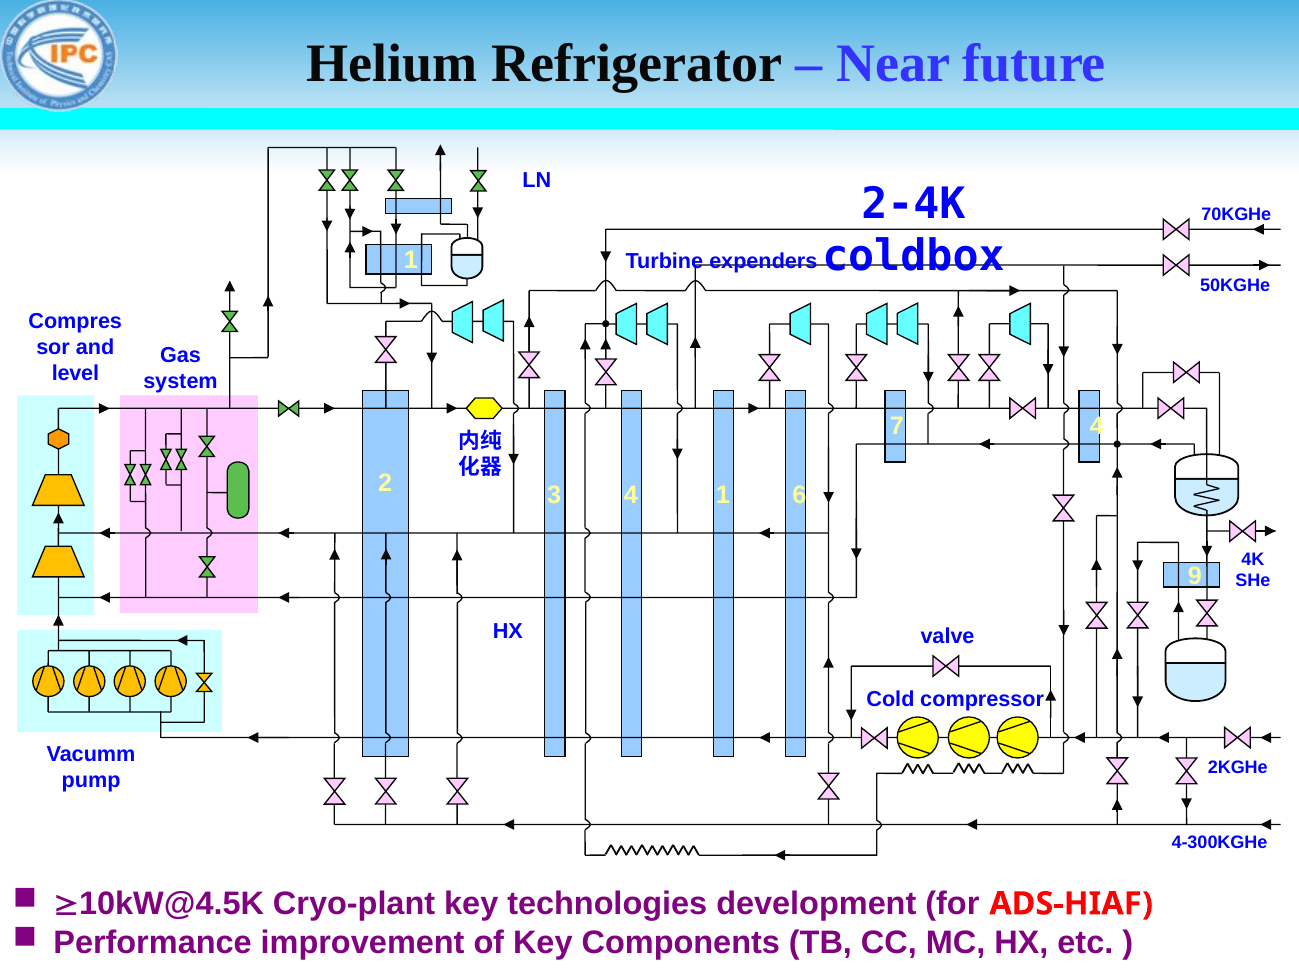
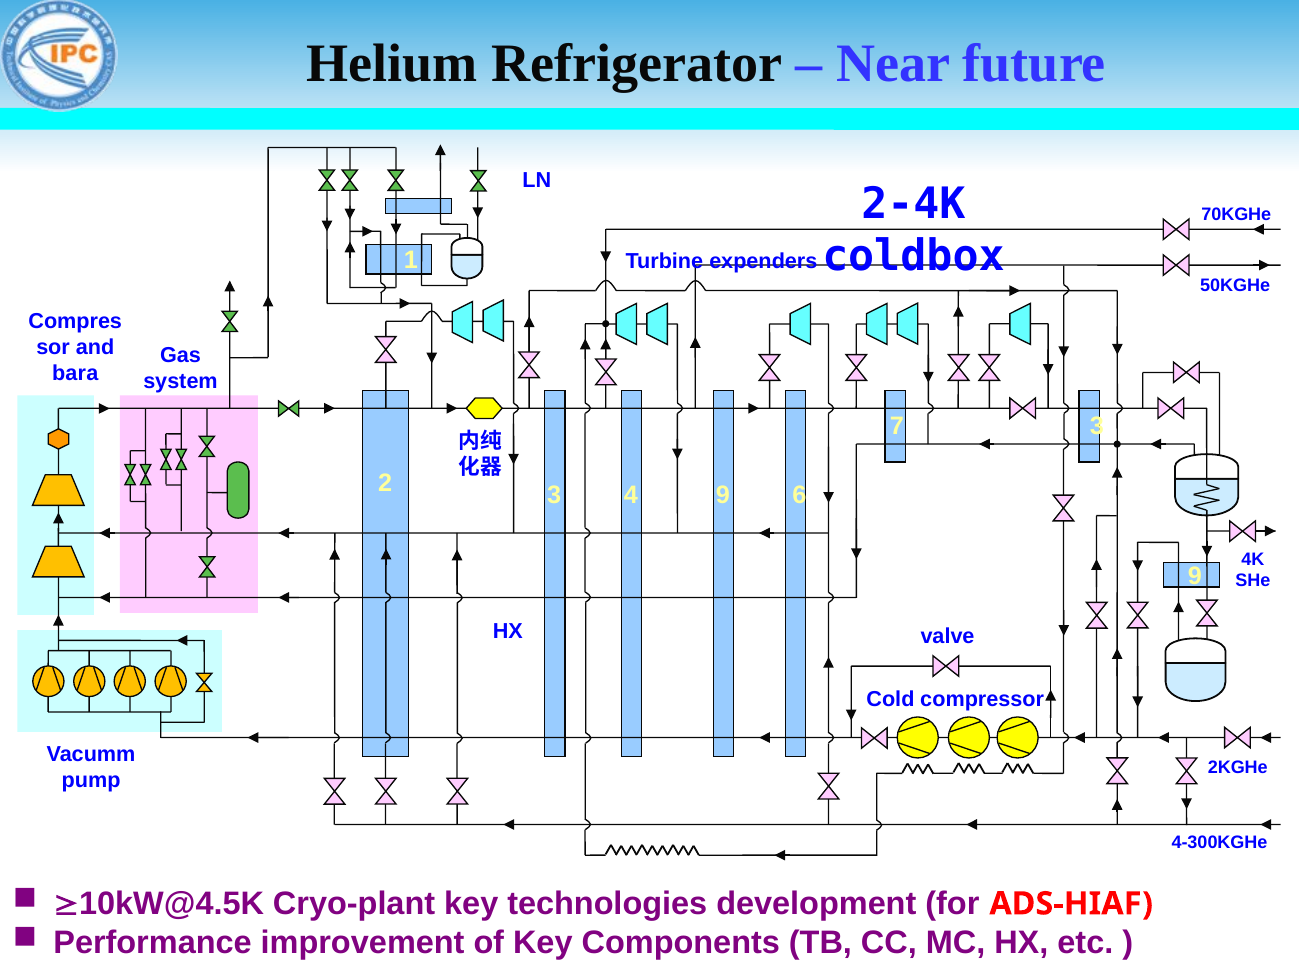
level: level -> bara (75, 373)
7 4: 4 -> 3 (1097, 426)
4 1: 1 -> 9 (723, 496)
